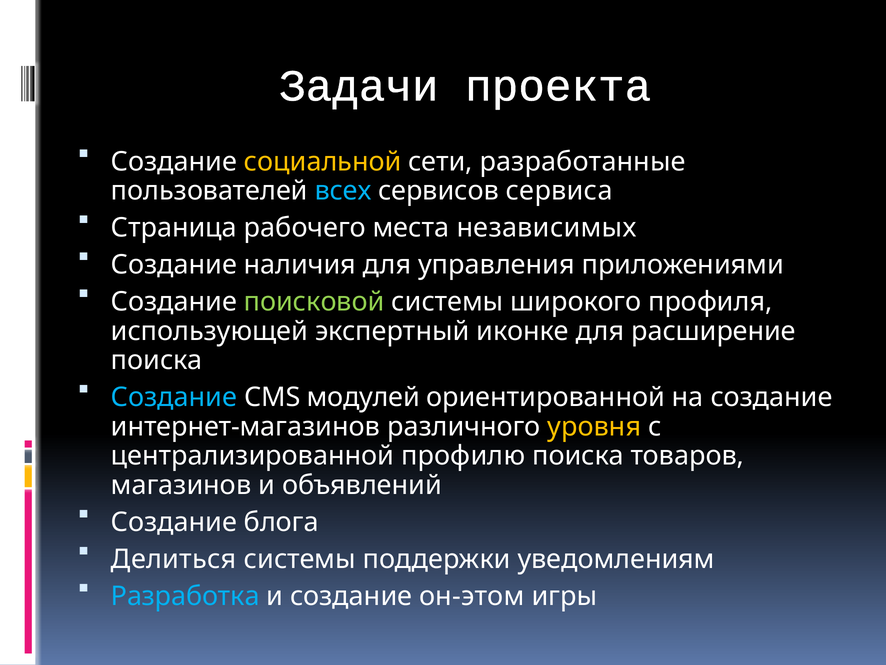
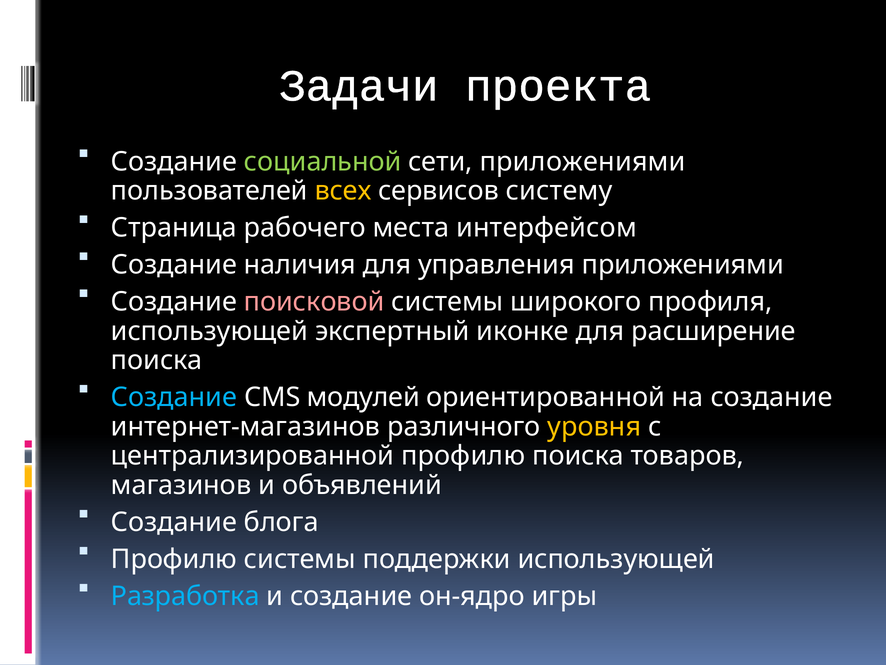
социальной colour: yellow -> light green (323, 162)
сети разработанные: разработанные -> приложениями (583, 162)
всех colour: light blue -> yellow (343, 191)
сервиса: сервиса -> систему (559, 191)
независимых: независимых -> интерфейсом (547, 228)
поисковой colour: light green -> pink (314, 302)
Делиться: Делиться -> Профилю (174, 559)
поддержки уведомлениям: уведомлениям -> использующей (616, 559)
он-этом: он-этом -> он-ядро (472, 596)
